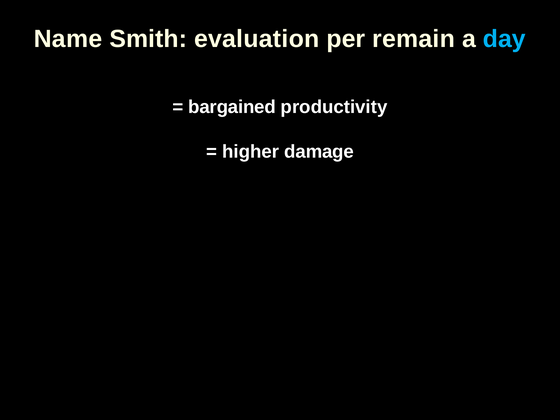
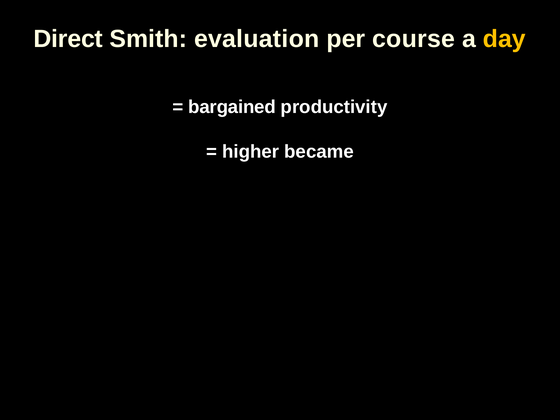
Name: Name -> Direct (68, 39)
remain: remain -> course (414, 39)
day colour: light blue -> yellow (504, 39)
damage: damage -> became (319, 152)
